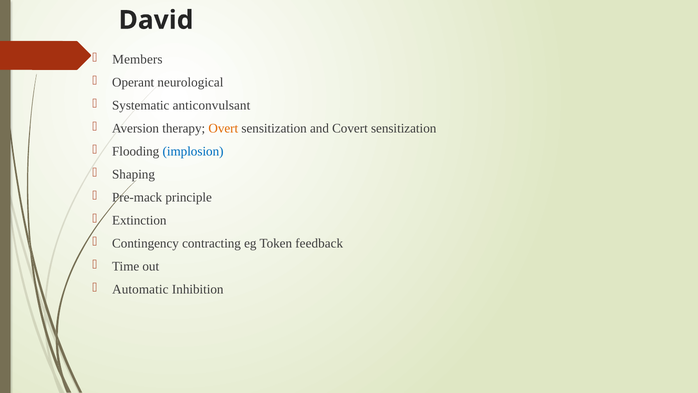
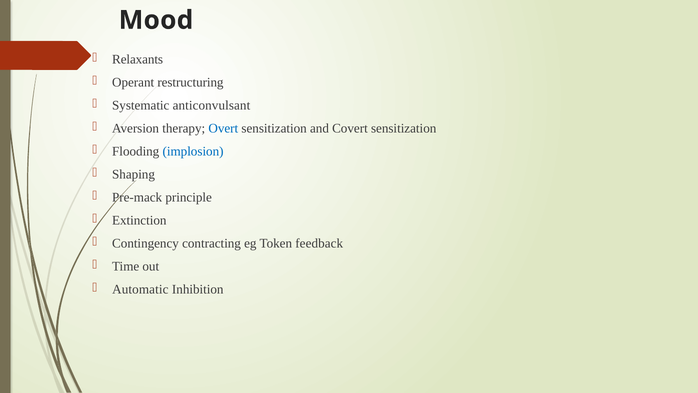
David: David -> Mood (156, 20)
Members: Members -> Relaxants (138, 59)
neurological: neurological -> restructuring (190, 82)
Overt colour: orange -> blue (223, 128)
